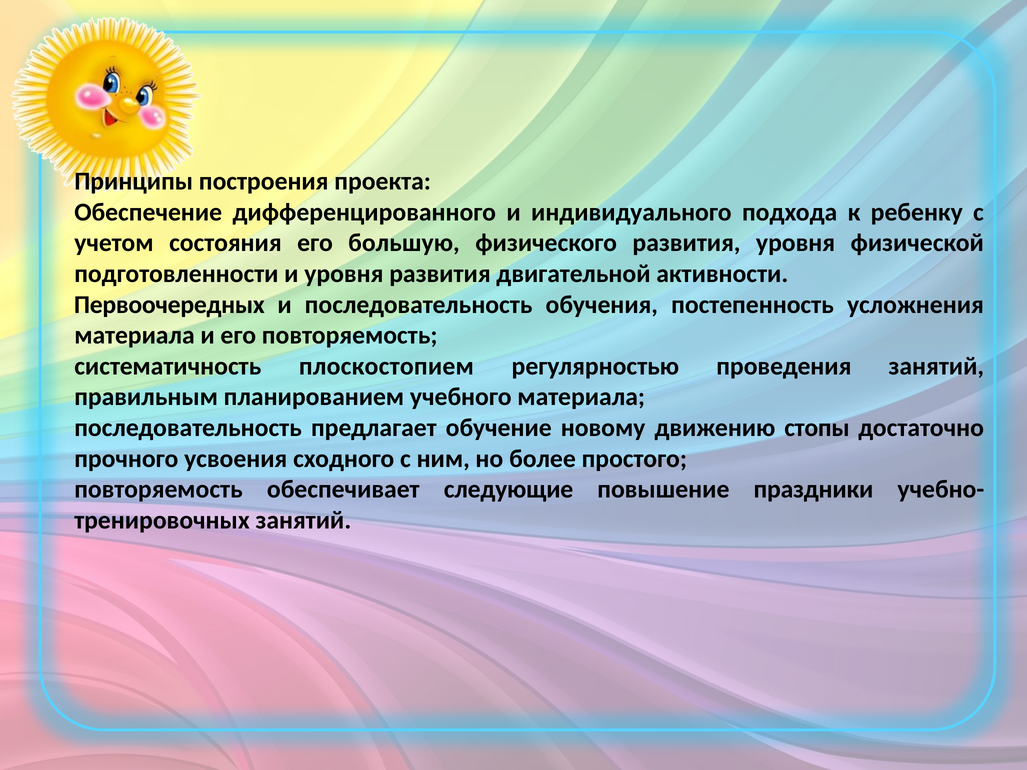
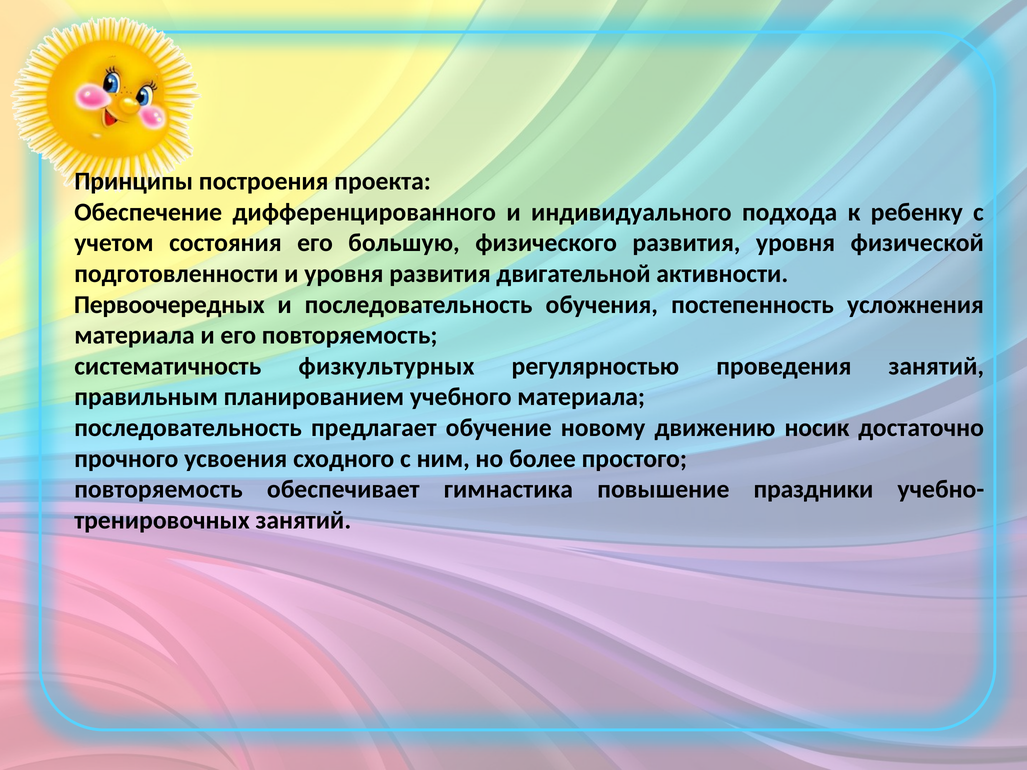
плоскостопием: плоскостопием -> физкультурных (386, 366)
стопы: стопы -> носик (817, 428)
следующие: следующие -> гимнастика (508, 490)
